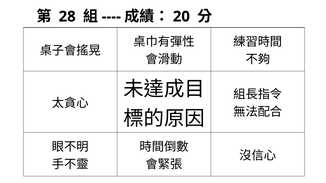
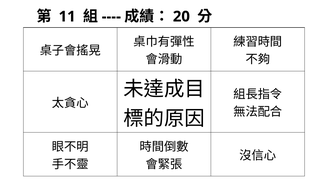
28: 28 -> 11 (67, 17)
